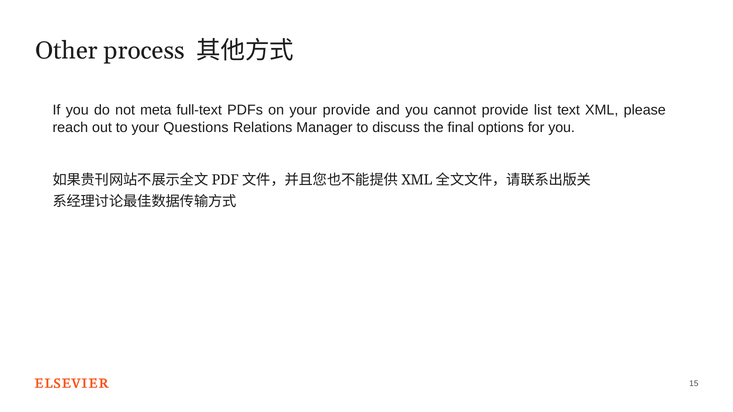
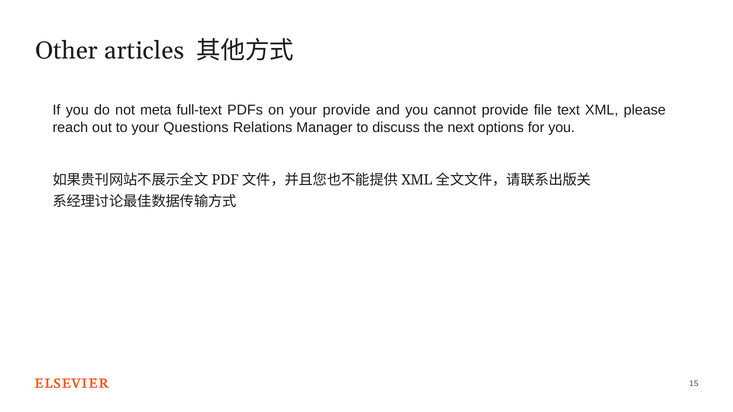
process: process -> articles (144, 51)
list: list -> file (543, 110)
final: final -> next (461, 127)
